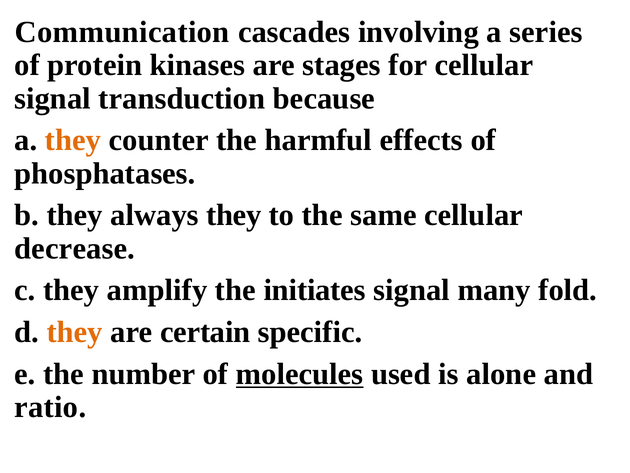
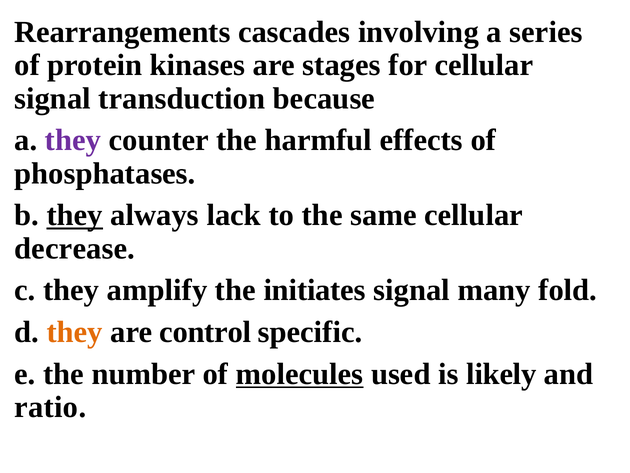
Communication: Communication -> Rearrangements (122, 32)
they colour: orange -> purple (73, 140)
they underline: none -> present (75, 215)
always they: they -> lack (234, 215)
certain: certain -> control (205, 332)
alone: alone -> likely (501, 374)
